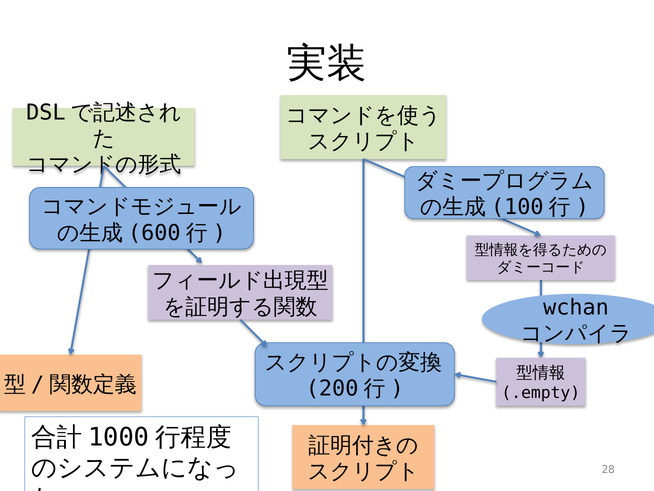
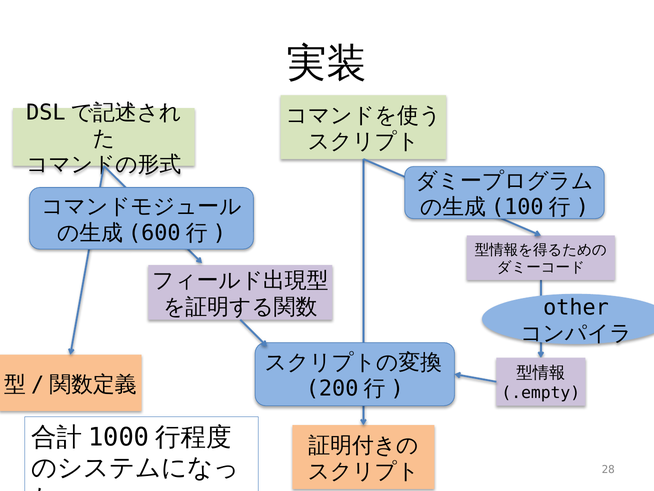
wchan: wchan -> other (576, 307)
